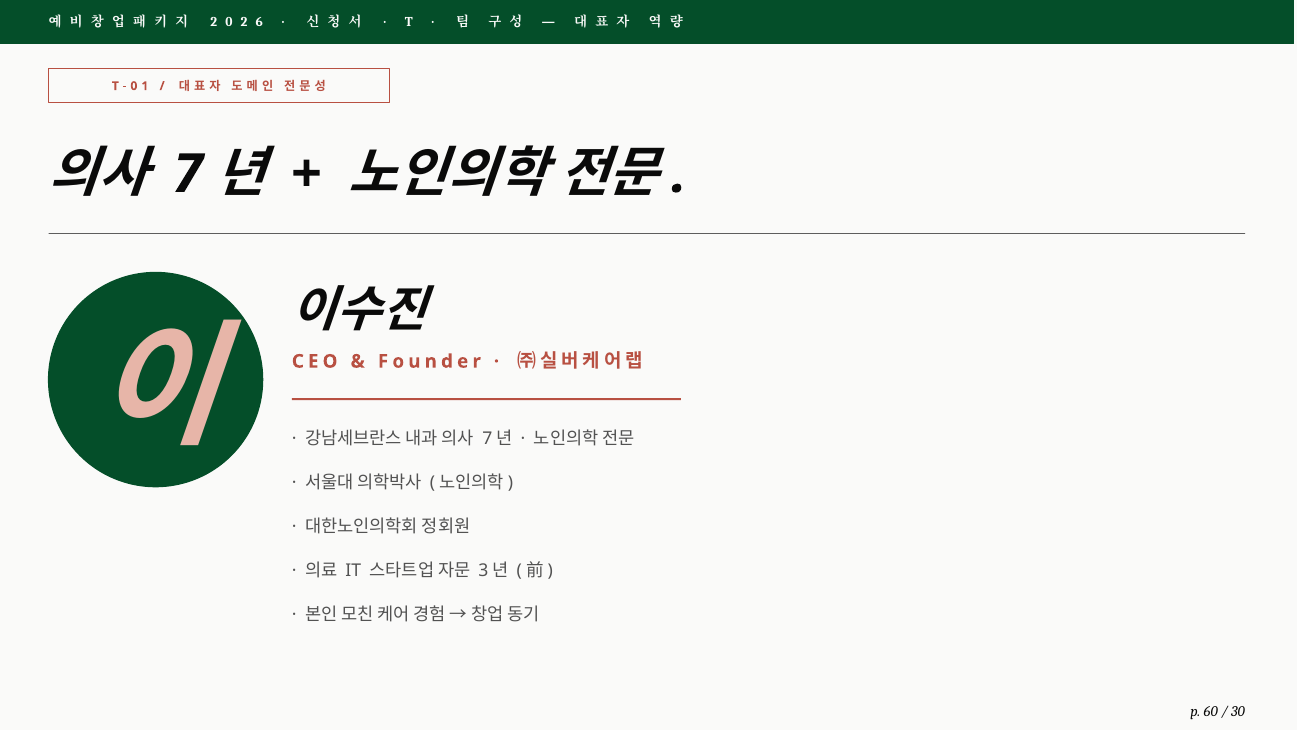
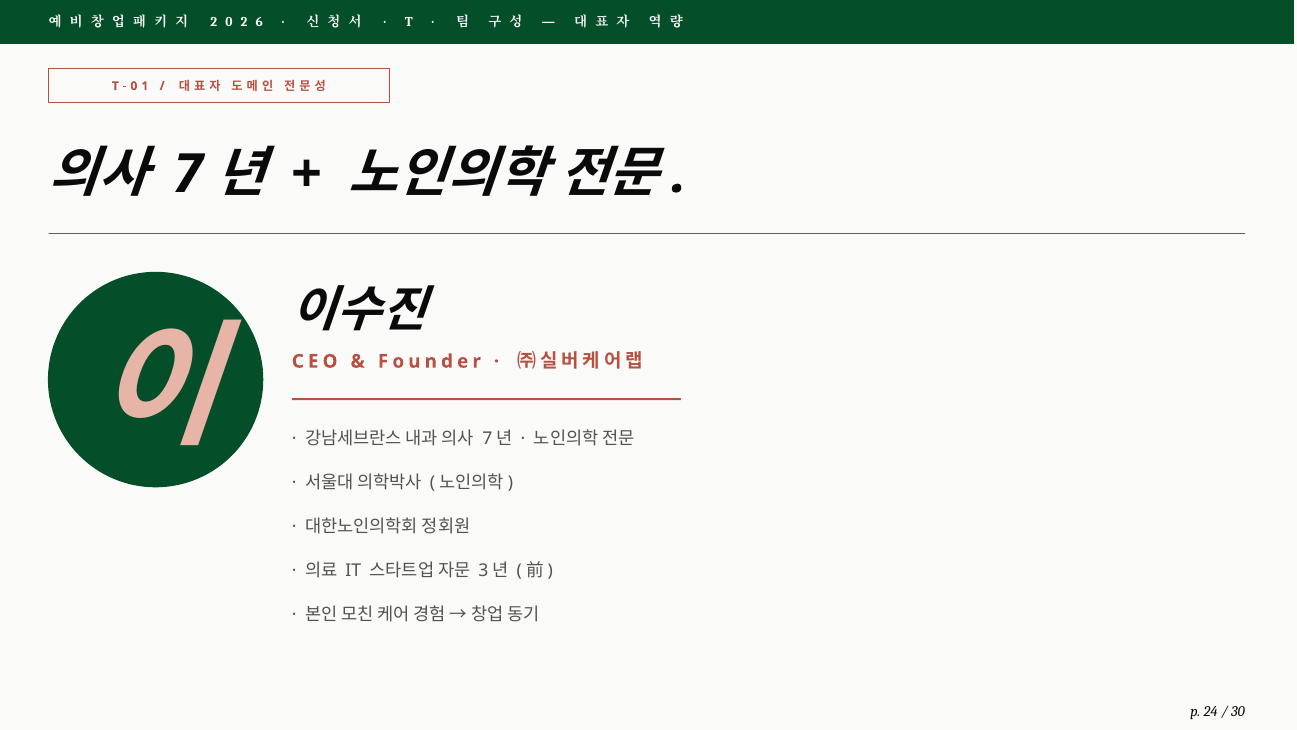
60: 60 -> 24 (1211, 711)
